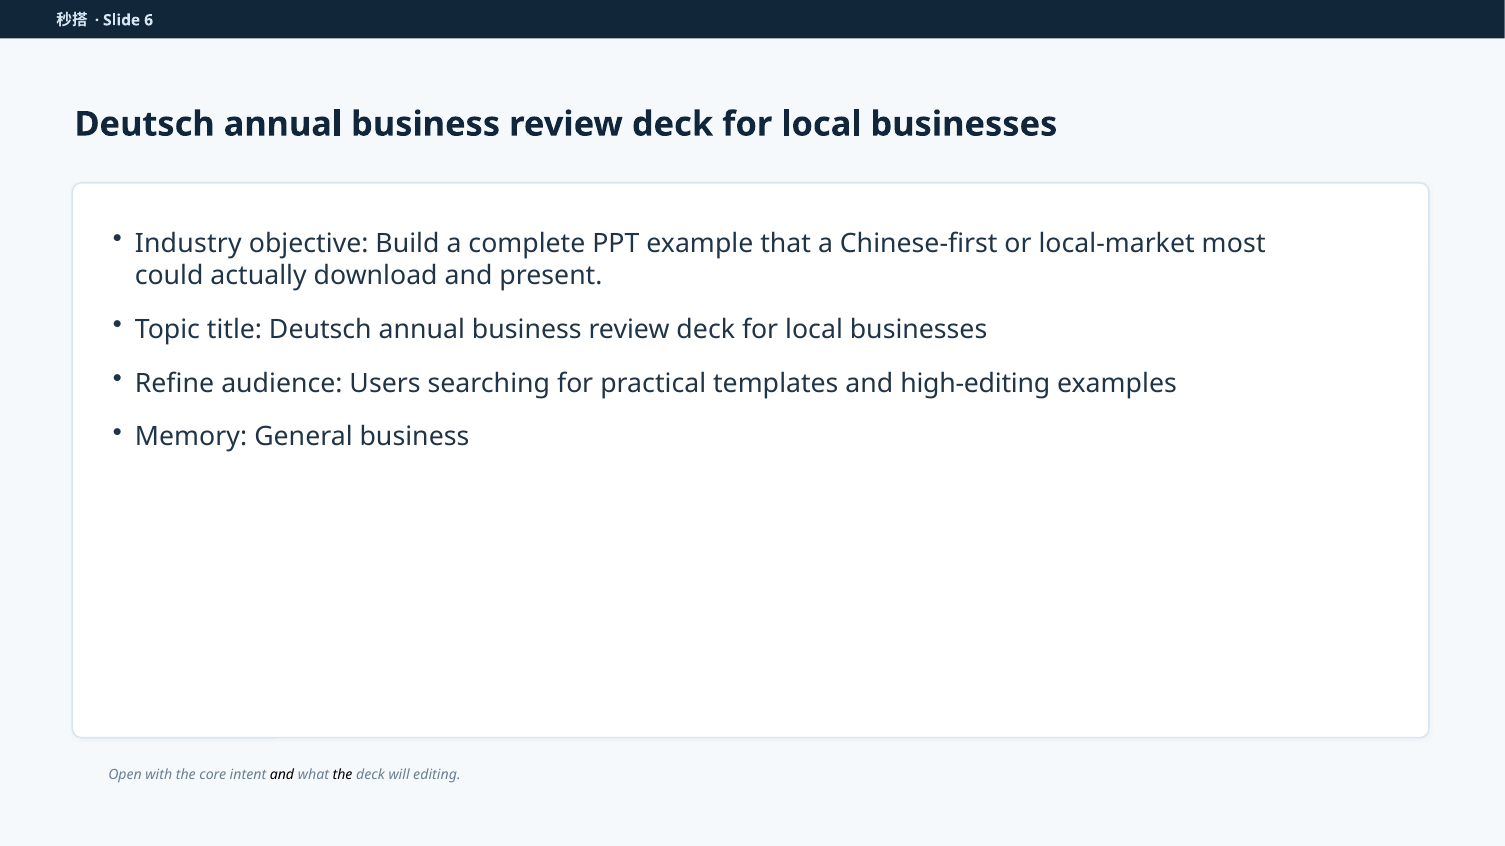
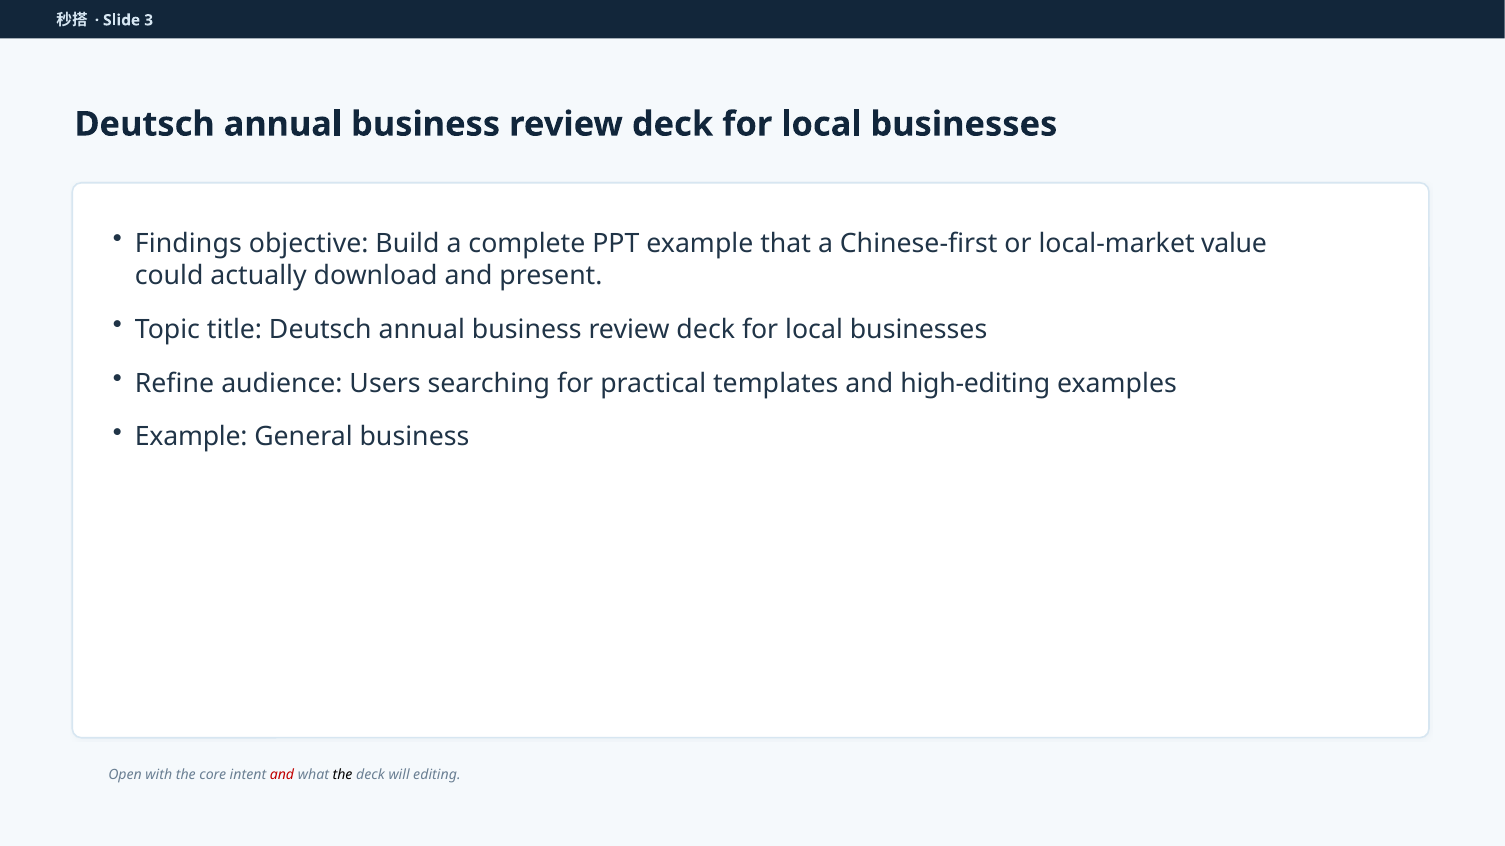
6: 6 -> 3 (149, 20)
Industry: Industry -> Findings (188, 244)
most: most -> value (1234, 244)
Memory: Memory -> Example (191, 437)
and colour: black -> red (282, 775)
